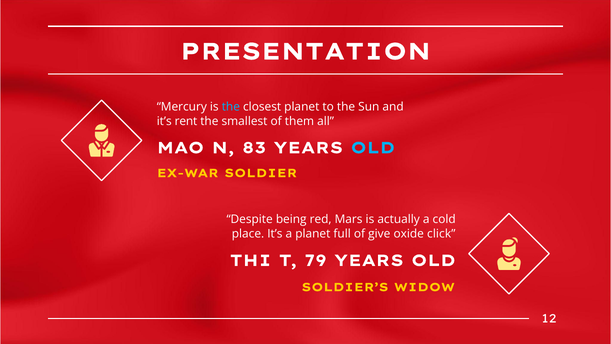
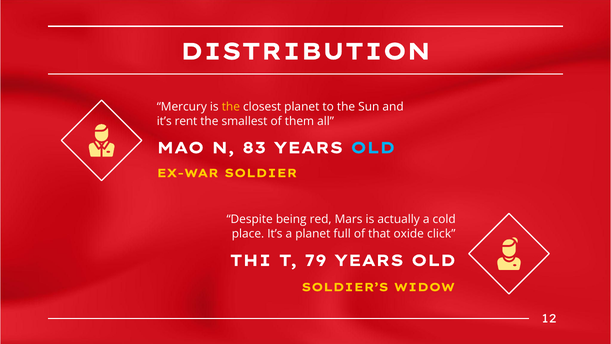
PRESENTATION: PRESENTATION -> DISTRIBUTION (306, 52)
the colour: light blue -> yellow (231, 107)
give: give -> that (379, 234)
